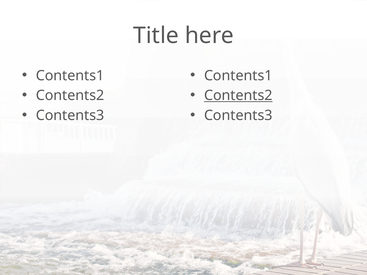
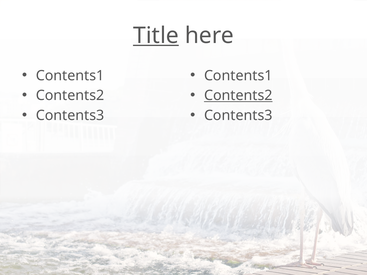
Title underline: none -> present (156, 36)
